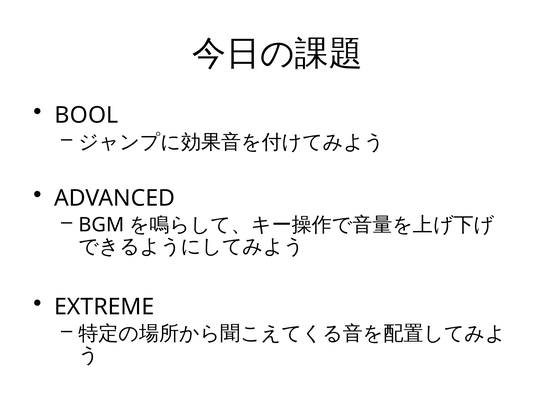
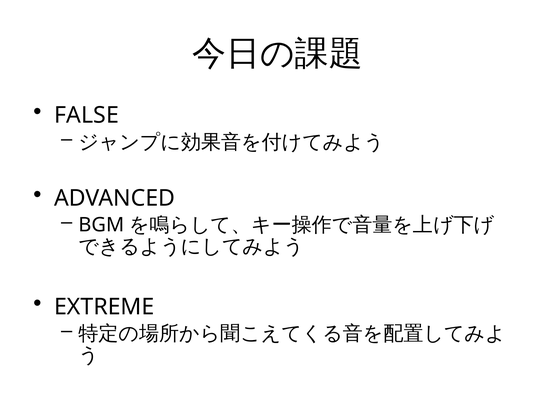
BOOL: BOOL -> FALSE (87, 115)
